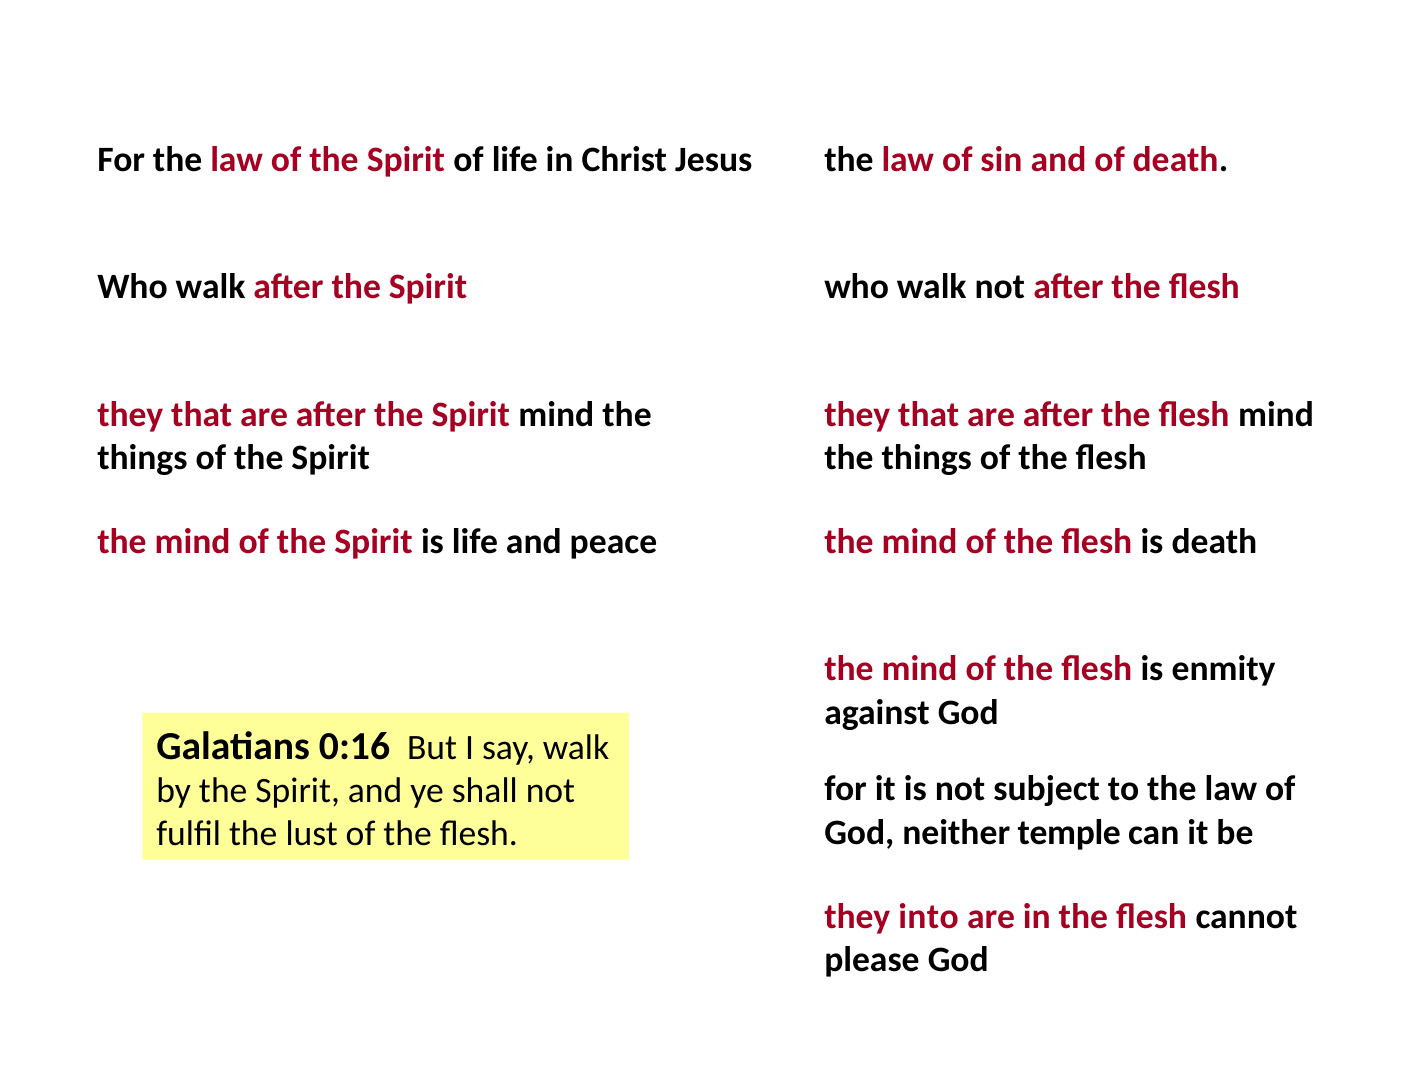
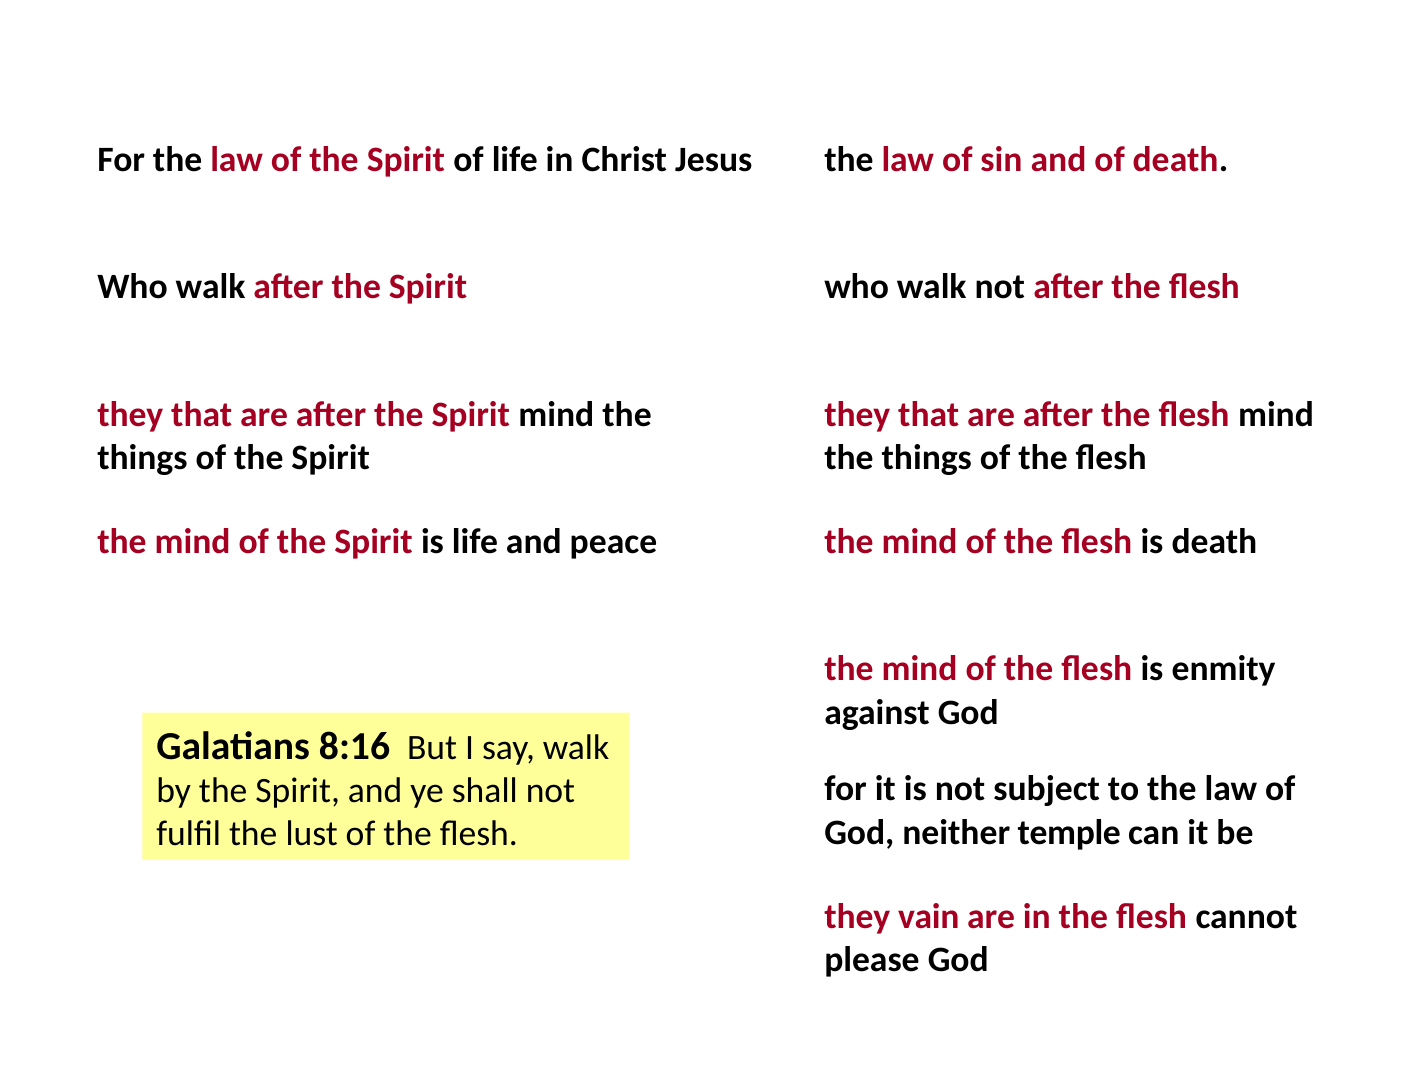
0:16: 0:16 -> 8:16 (355, 746)
into: into -> vain (929, 916)
